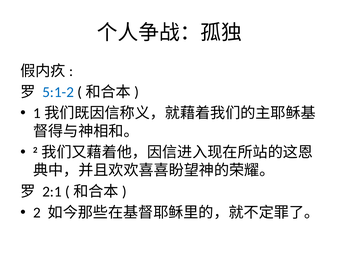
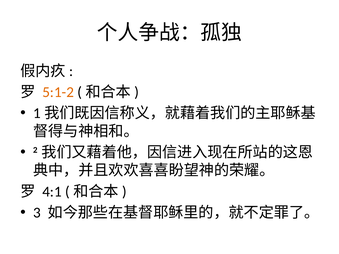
5:1-2 colour: blue -> orange (58, 92)
2:1: 2:1 -> 4:1 (52, 192)
2: 2 -> 3 (37, 213)
